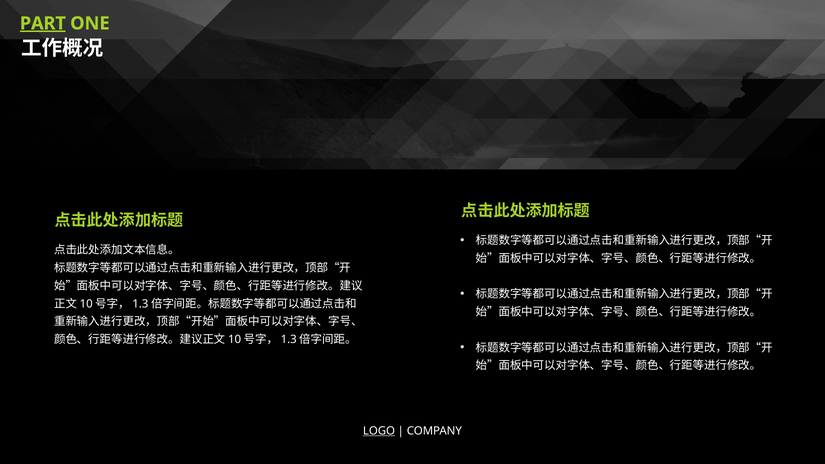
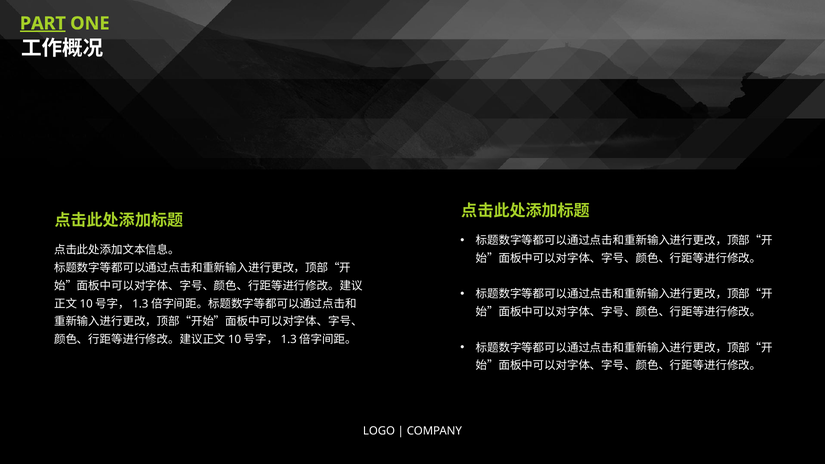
LOGO underline: present -> none (379, 431)
